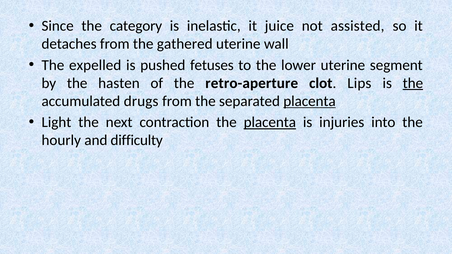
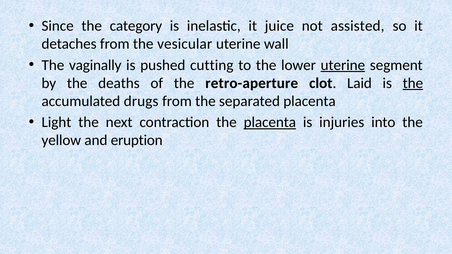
gathered: gathered -> vesicular (185, 44)
expelled: expelled -> vaginally (95, 65)
fetuses: fetuses -> cutting (212, 65)
uterine underline: none -> present (343, 65)
hasten: hasten -> deaths (119, 83)
Lips: Lips -> Laid (359, 83)
placenta underline: present -> none (310, 101)
hourly: hourly -> yellow (61, 140)
difficulty: difficulty -> eruption (137, 140)
